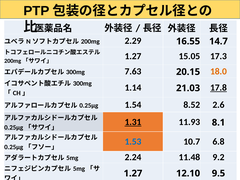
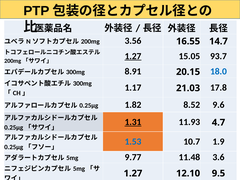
2.29: 2.29 -> 3.56 (133, 41)
1.27 underline: none -> present (133, 56)
17.3: 17.3 -> 93.7 (218, 56)
7.63: 7.63 -> 8.91 (133, 71)
18.0 colour: orange -> blue (218, 71)
1.14: 1.14 -> 1.17 (133, 88)
17.8 underline: present -> none (218, 88)
1.54: 1.54 -> 1.82 (133, 105)
8.52 2.6: 2.6 -> 9.6 (218, 105)
8.1: 8.1 -> 4.7 (218, 122)
6.8: 6.8 -> 1.9 (218, 142)
2.24: 2.24 -> 9.77 (133, 157)
9.2: 9.2 -> 3.6 (218, 157)
